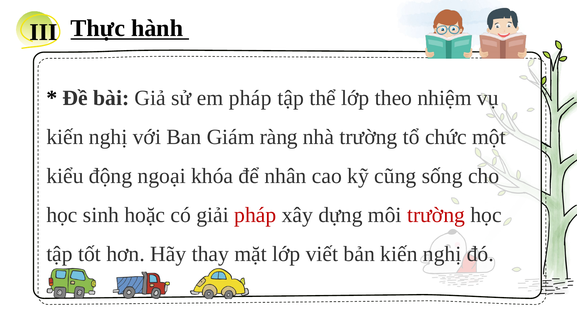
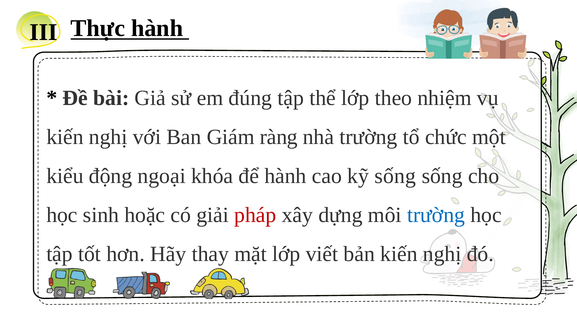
em pháp: pháp -> đúng (250, 98)
để nhân: nhân -> hành (285, 176)
kỹ cũng: cũng -> sống (395, 176)
trường colour: red -> blue (436, 215)
